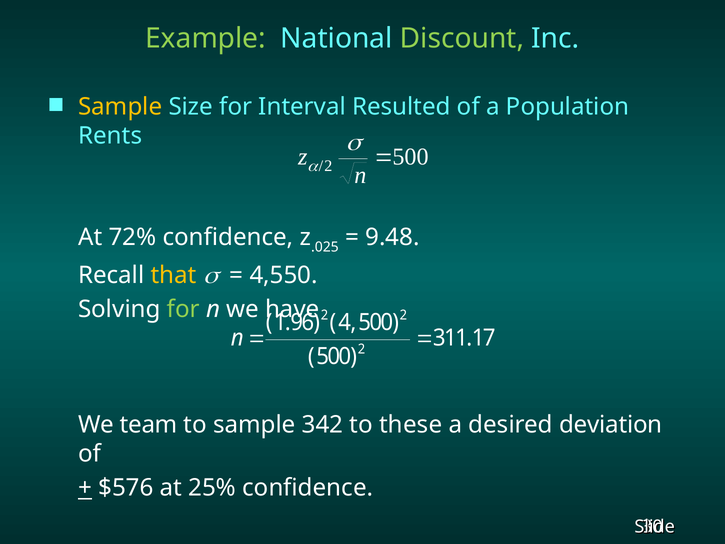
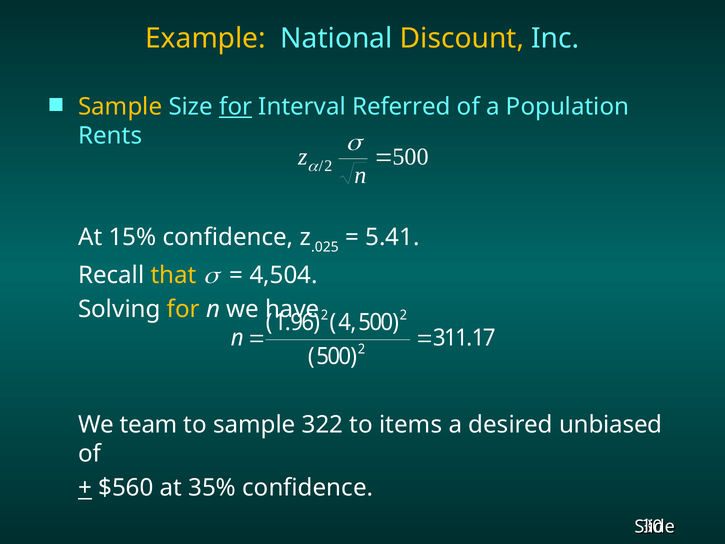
Example colour: light green -> yellow (206, 38)
Discount colour: light green -> yellow (462, 38)
for underline: none -> present (236, 107)
Resulted: Resulted -> Referred (401, 107)
72%: 72% -> 15% (132, 237)
9.48: 9.48 -> 5.41 (392, 237)
4,550: 4,550 -> 4,504 (284, 275)
for colour: light green -> yellow (183, 309)
342: 342 -> 322 (322, 425)
these: these -> items (411, 425)
deviation: deviation -> unbiased (611, 425)
$576: $576 -> $560 (126, 487)
25%: 25% -> 35% (212, 487)
